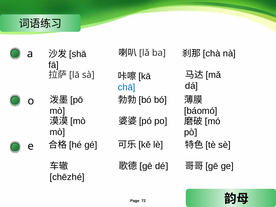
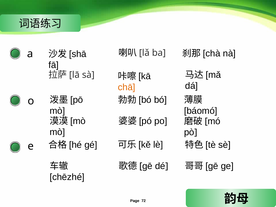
chā colour: blue -> orange (127, 87)
